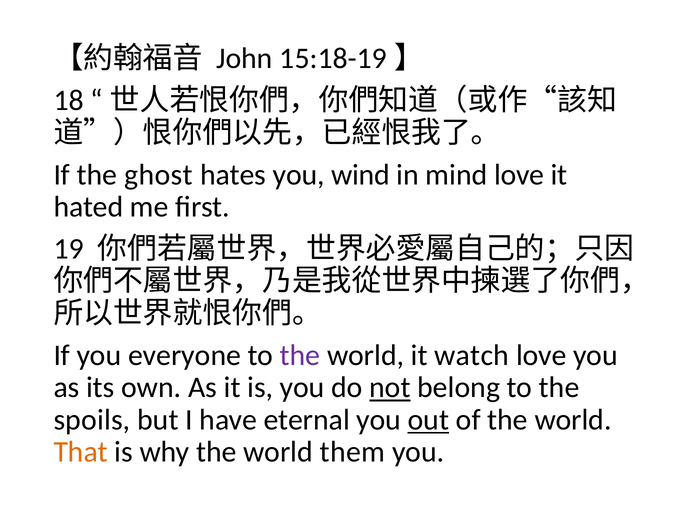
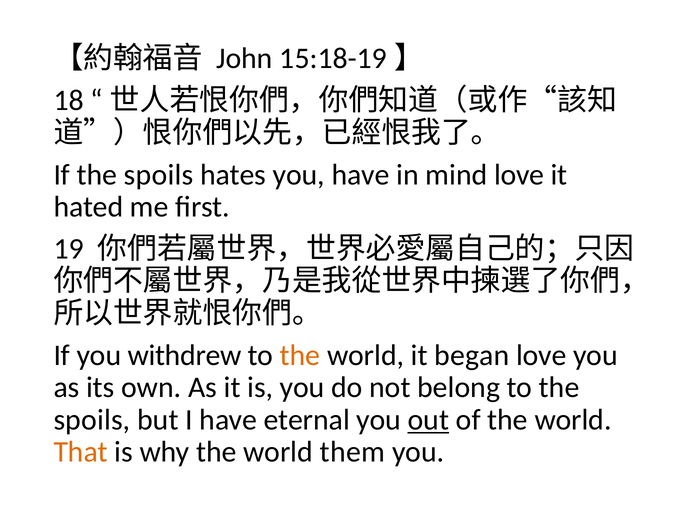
If the ghost: ghost -> spoils (159, 175)
you wind: wind -> have (361, 175)
everyone: everyone -> withdrew (185, 355)
the colour: purple -> orange (300, 355)
watch: watch -> began (472, 355)
not underline: present -> none (390, 387)
